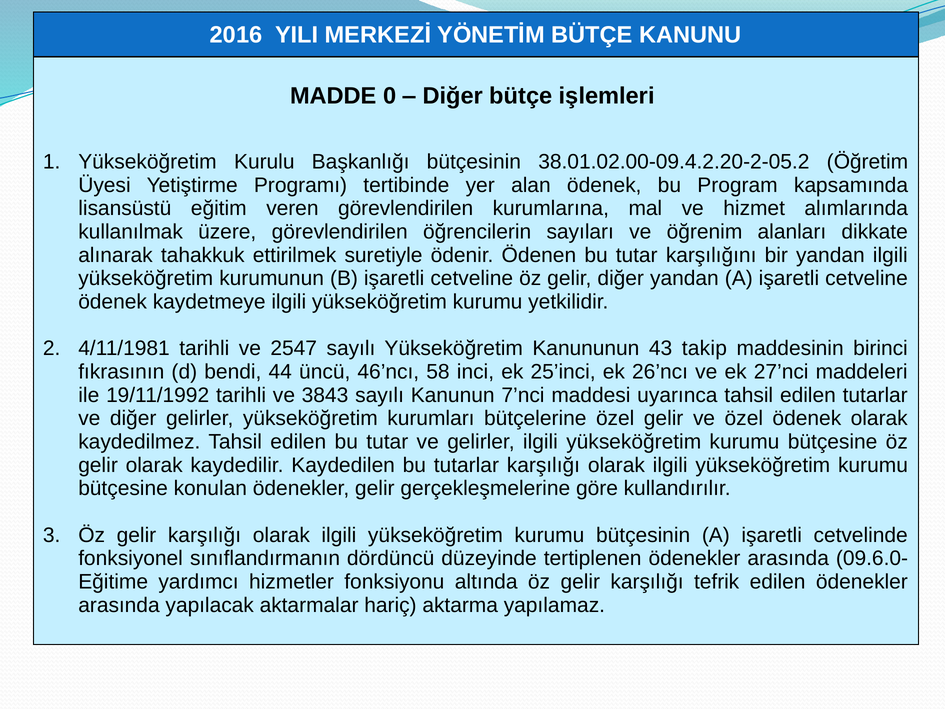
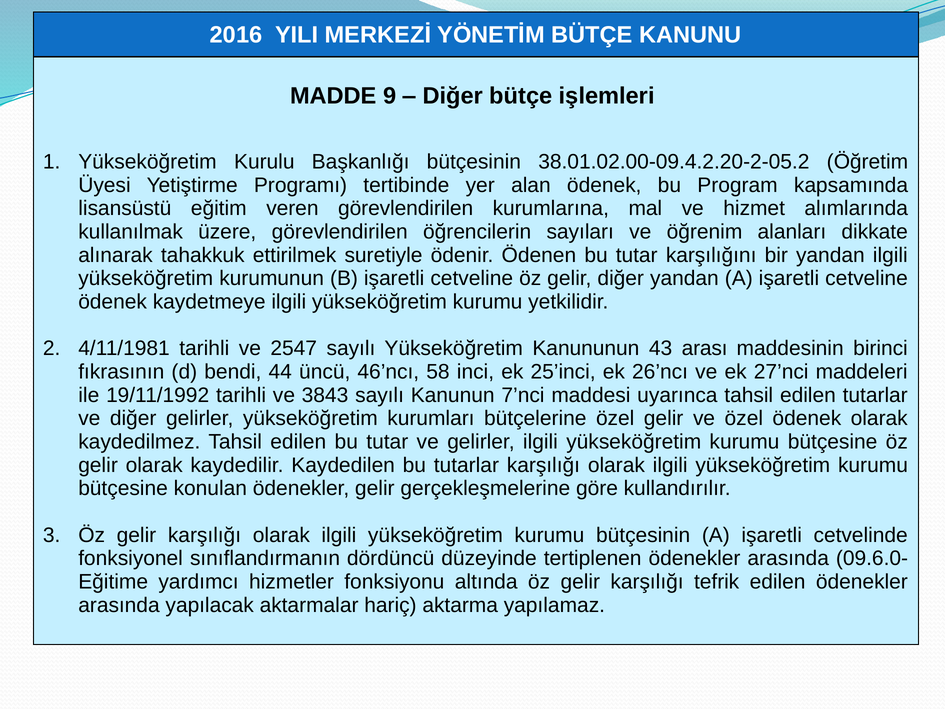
0: 0 -> 9 (390, 96)
takip: takip -> arası (705, 348)
